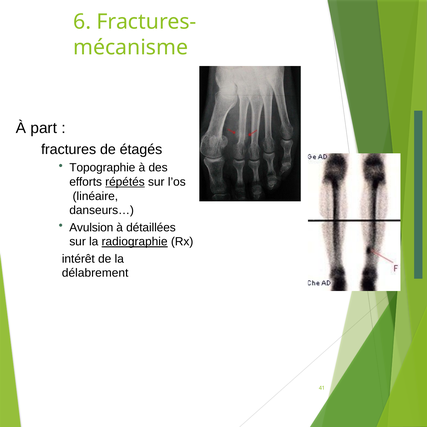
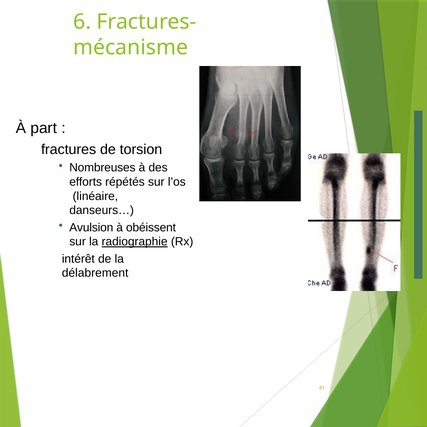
étagés: étagés -> torsion (141, 149)
Topographie: Topographie -> Nombreuses (102, 168)
répétés underline: present -> none (125, 182)
détaillées: détaillées -> obéissent (151, 227)
